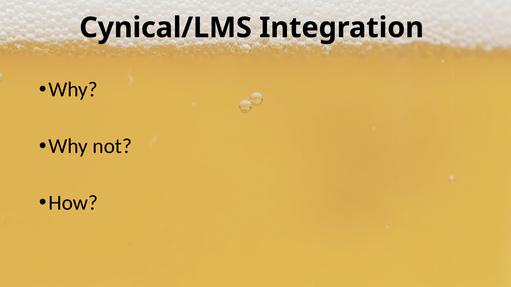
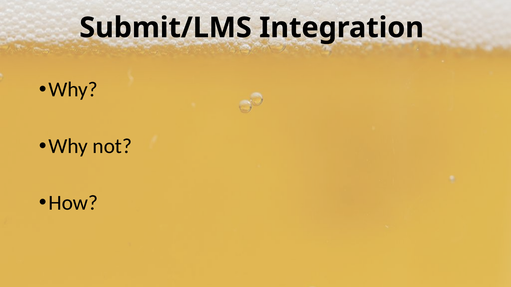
Cynical/LMS: Cynical/LMS -> Submit/LMS (166, 28)
